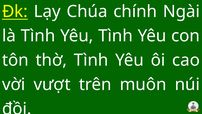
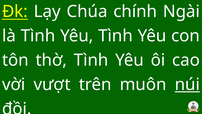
núi underline: none -> present (187, 84)
